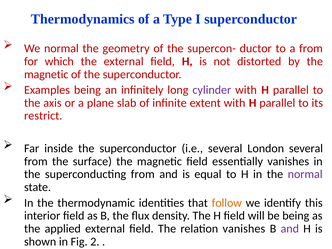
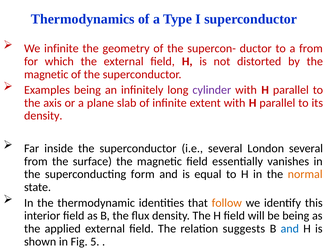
We normal: normal -> infinite (61, 48)
restrict: restrict -> density (43, 116)
superconducting from: from -> form (143, 174)
normal colour: purple -> orange (305, 174)
relation vanishes: vanishes -> suggests (244, 229)
and colour: purple -> blue (290, 229)
2: 2 -> 5 (95, 242)
